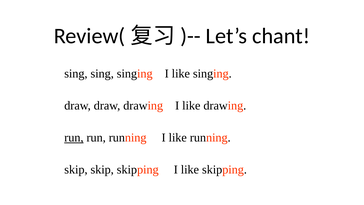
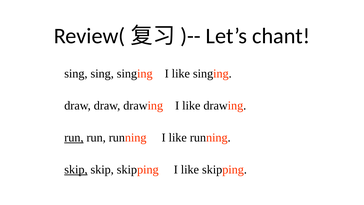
skip underline: none -> present (76, 170)
